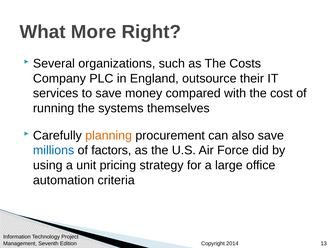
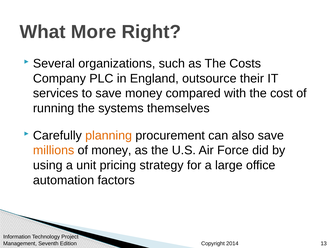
millions colour: blue -> orange (54, 150)
of factors: factors -> money (111, 150)
criteria: criteria -> factors (116, 180)
